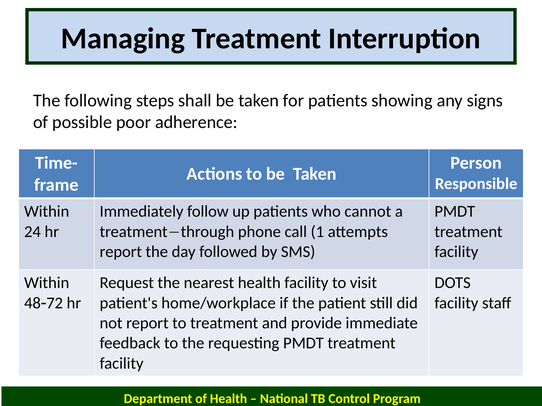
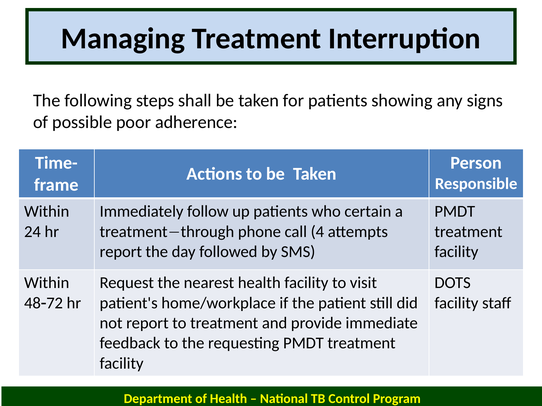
cannot: cannot -> certain (368, 212)
1: 1 -> 4 (317, 232)
